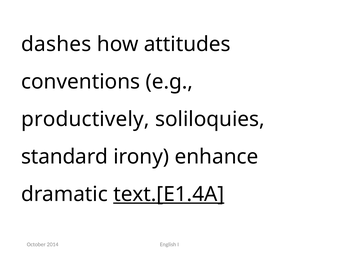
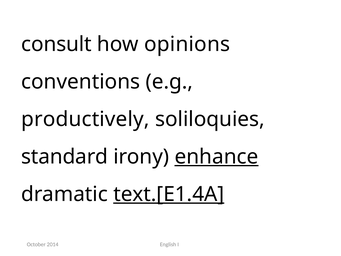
dashes: dashes -> consult (56, 44)
attitudes: attitudes -> opinions (187, 44)
enhance underline: none -> present (217, 157)
